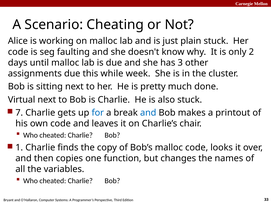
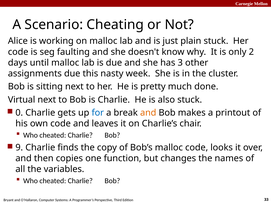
while: while -> nasty (112, 74)
7: 7 -> 0 (19, 113)
and colour: blue -> orange (148, 113)
1: 1 -> 9 (19, 148)
